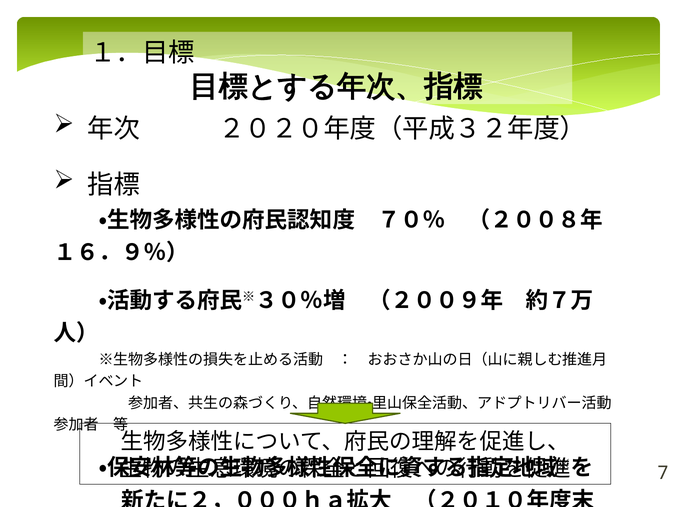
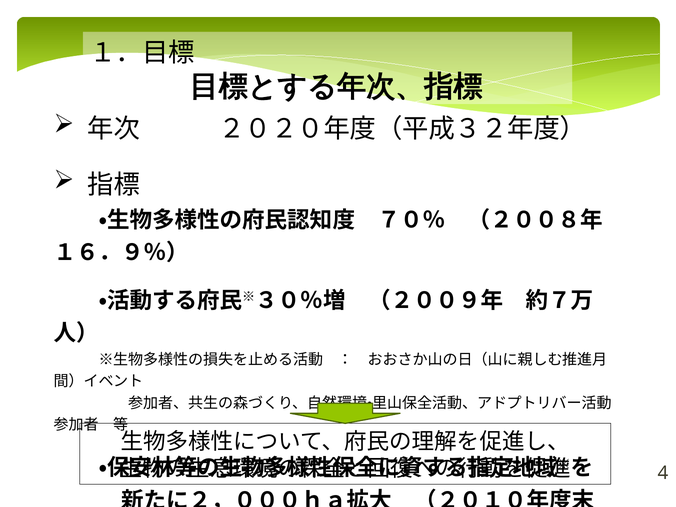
7: 7 -> 4 (663, 473)
